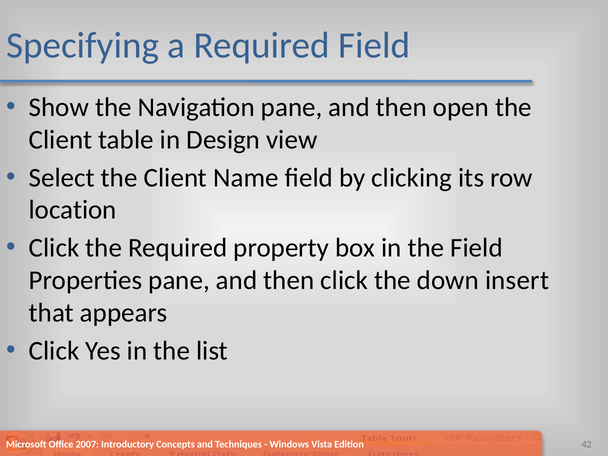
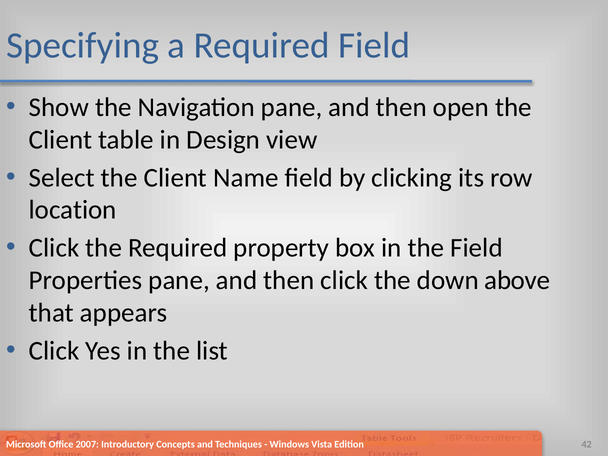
insert: insert -> above (517, 280)
